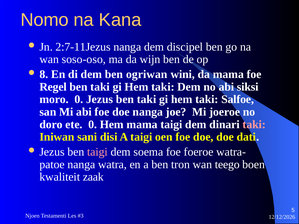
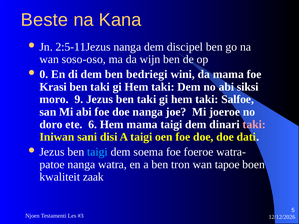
Nomo: Nomo -> Beste (44, 20)
2:7-11Jezus: 2:7-11Jezus -> 2:5-11Jezus (83, 47)
8: 8 -> 0 (44, 74)
ogriwan: ogriwan -> bedriegi (147, 74)
Regel: Regel -> Krasi (53, 87)
moro 0: 0 -> 9 (79, 99)
ete 0: 0 -> 6 (93, 125)
taigi colour: pink -> light blue (97, 152)
teego: teego -> tapoe (227, 165)
